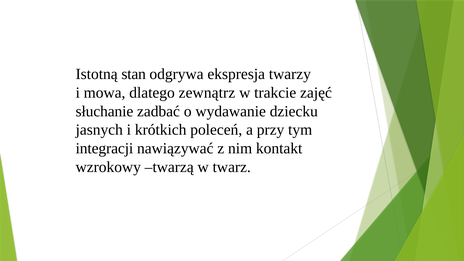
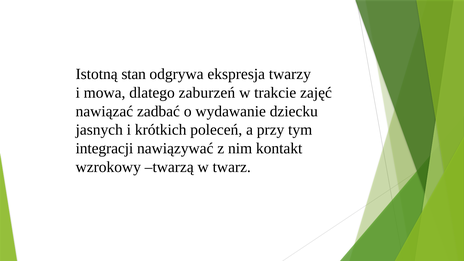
zewnątrz: zewnątrz -> zaburzeń (207, 93)
słuchanie: słuchanie -> nawiązać (104, 111)
